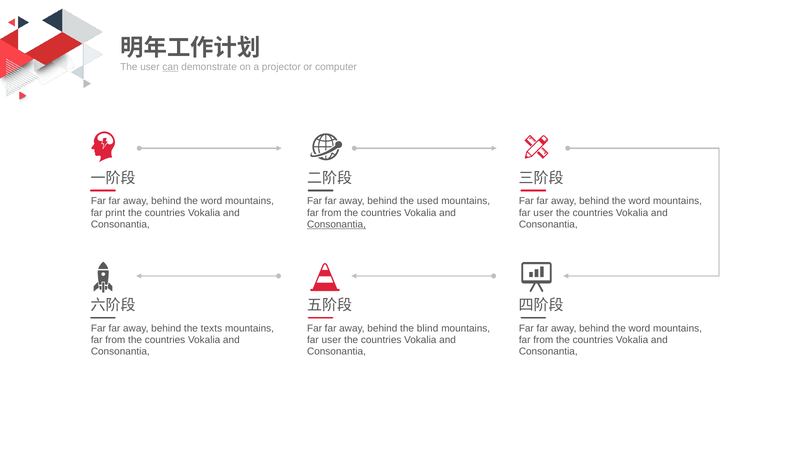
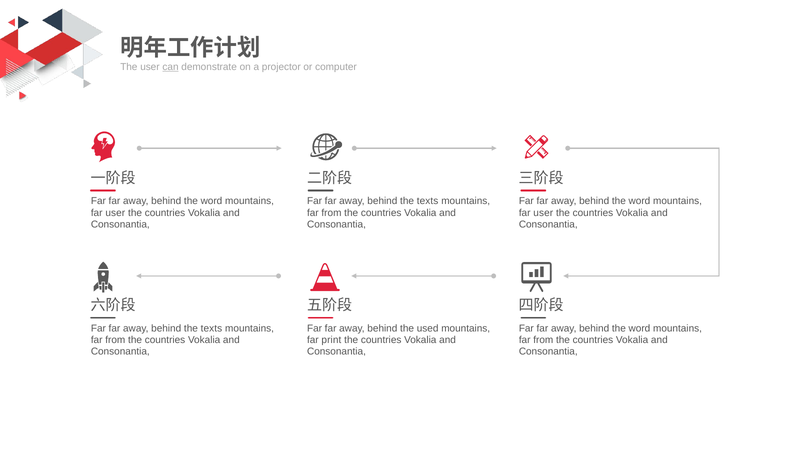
used: used -> texts (428, 201)
print: print -> user (115, 213)
Consonantia underline: present -> none (336, 225)
blind: blind -> used (428, 329)
user: user -> print (331, 340)
